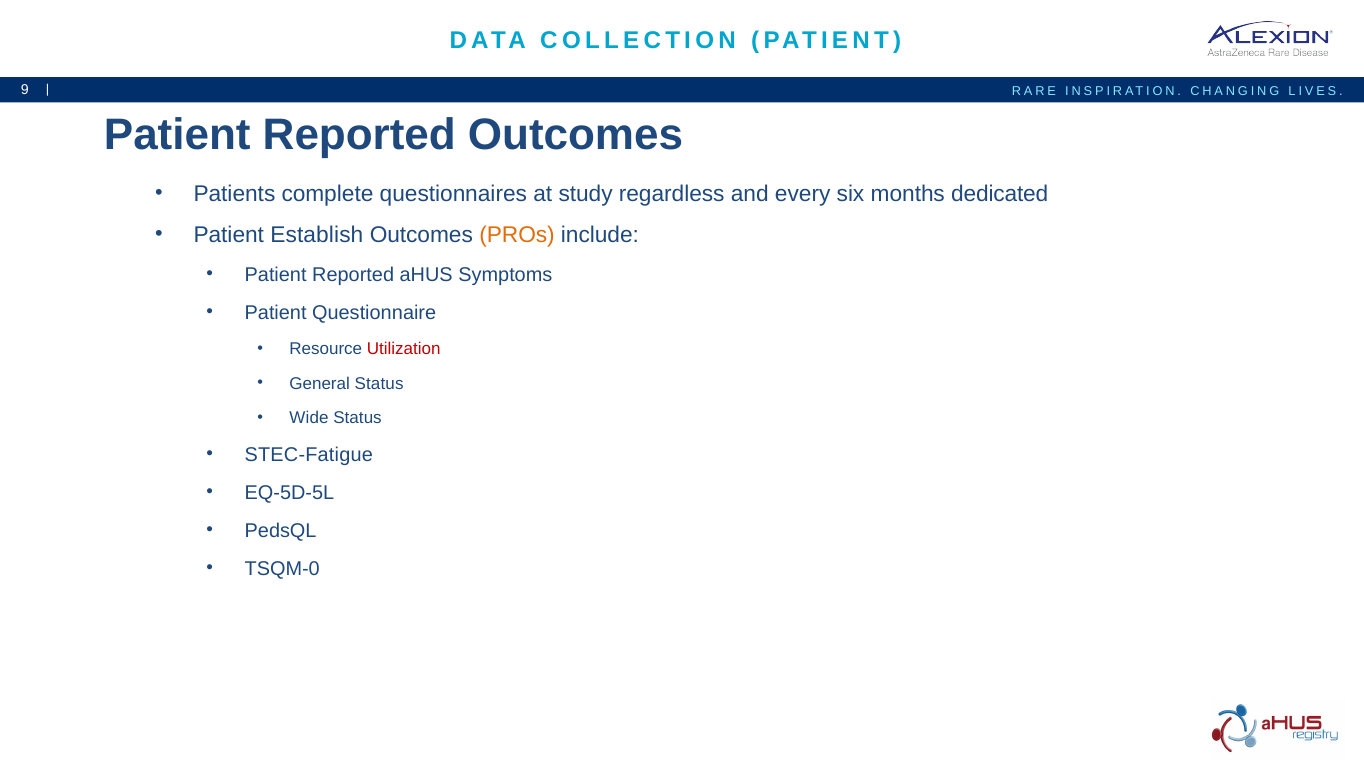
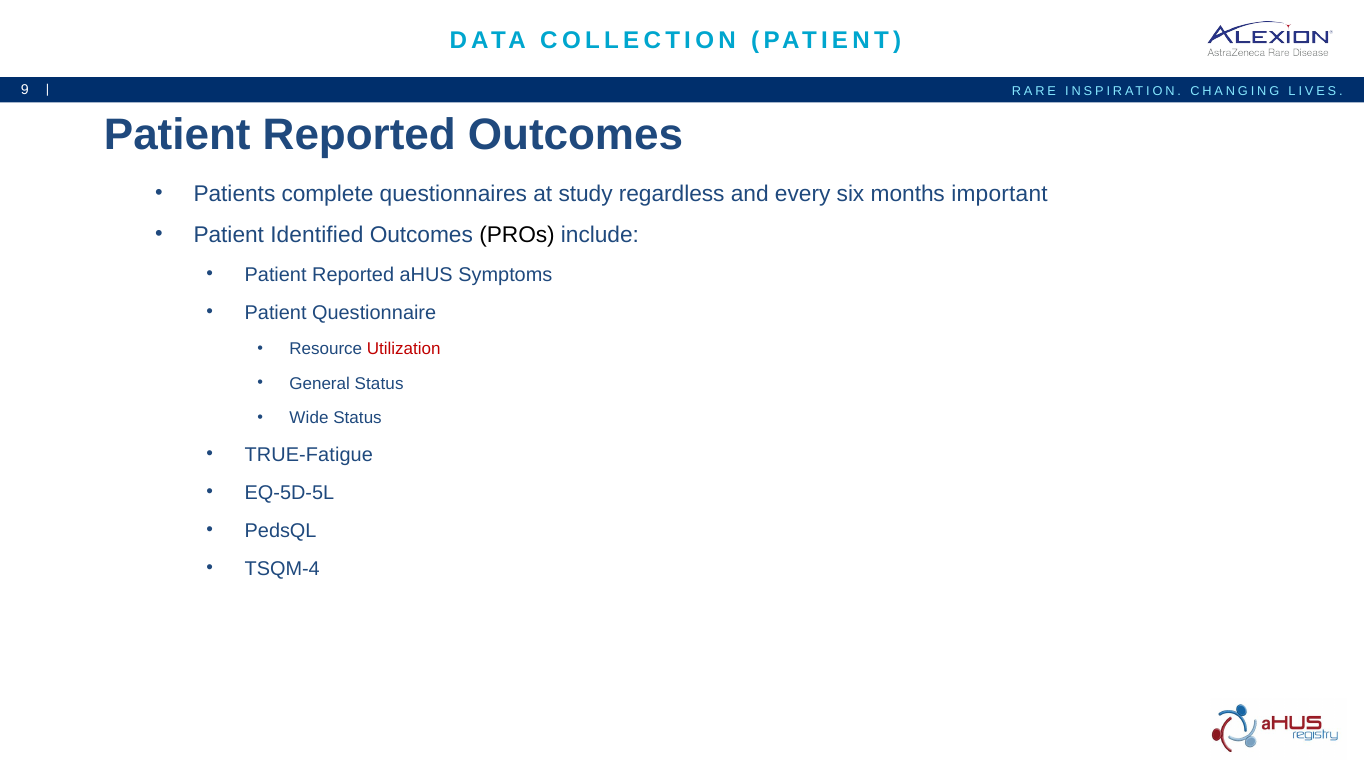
dedicated: dedicated -> important (1000, 194)
Establish: Establish -> Identified (317, 235)
PROs colour: orange -> black (517, 235)
STEC-Fatigue: STEC-Fatigue -> TRUE-Fatigue (309, 455)
TSQM-0: TSQM-0 -> TSQM-4 (282, 569)
